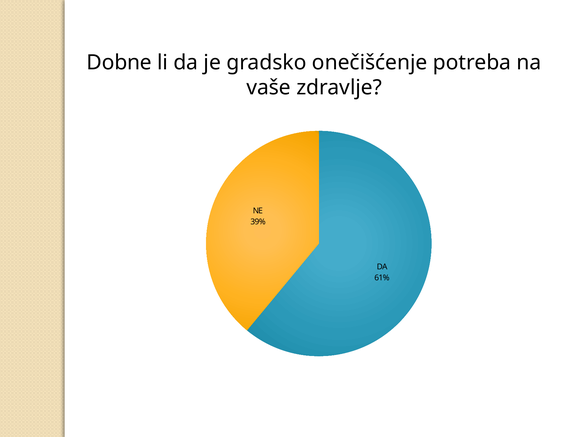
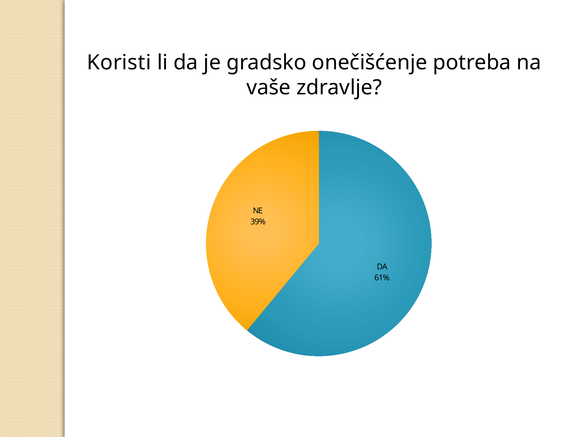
Dobne: Dobne -> Koristi (119, 62)
